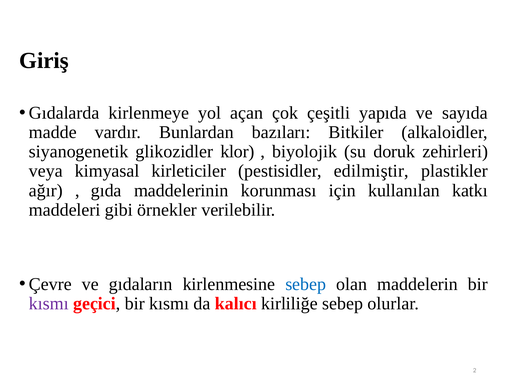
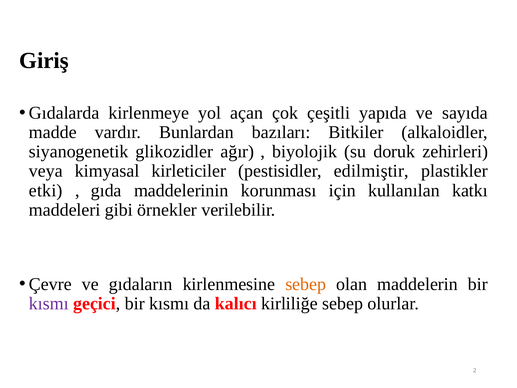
klor: klor -> ağır (237, 152)
ağır: ağır -> etki (46, 190)
sebep colour: blue -> orange (306, 284)
